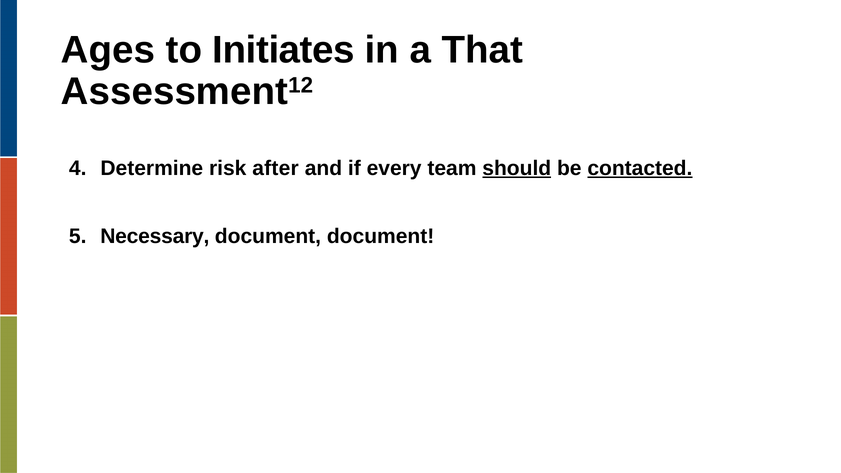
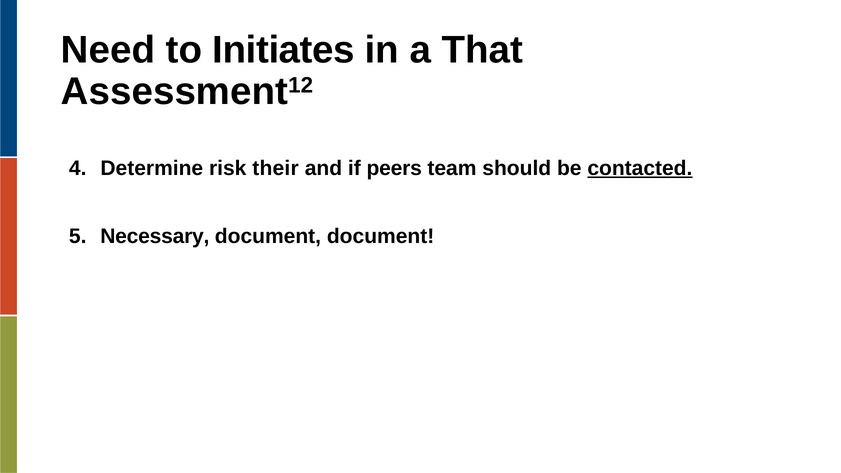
Ages: Ages -> Need (108, 50)
after: after -> their (276, 168)
every: every -> peers (394, 168)
should underline: present -> none (517, 168)
